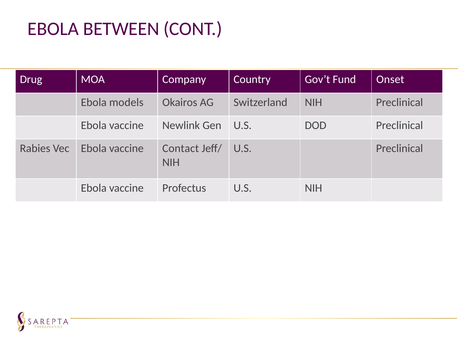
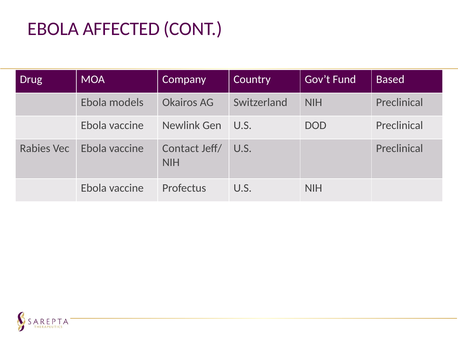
BETWEEN: BETWEEN -> AFFECTED (121, 29)
Onset: Onset -> Based (390, 79)
